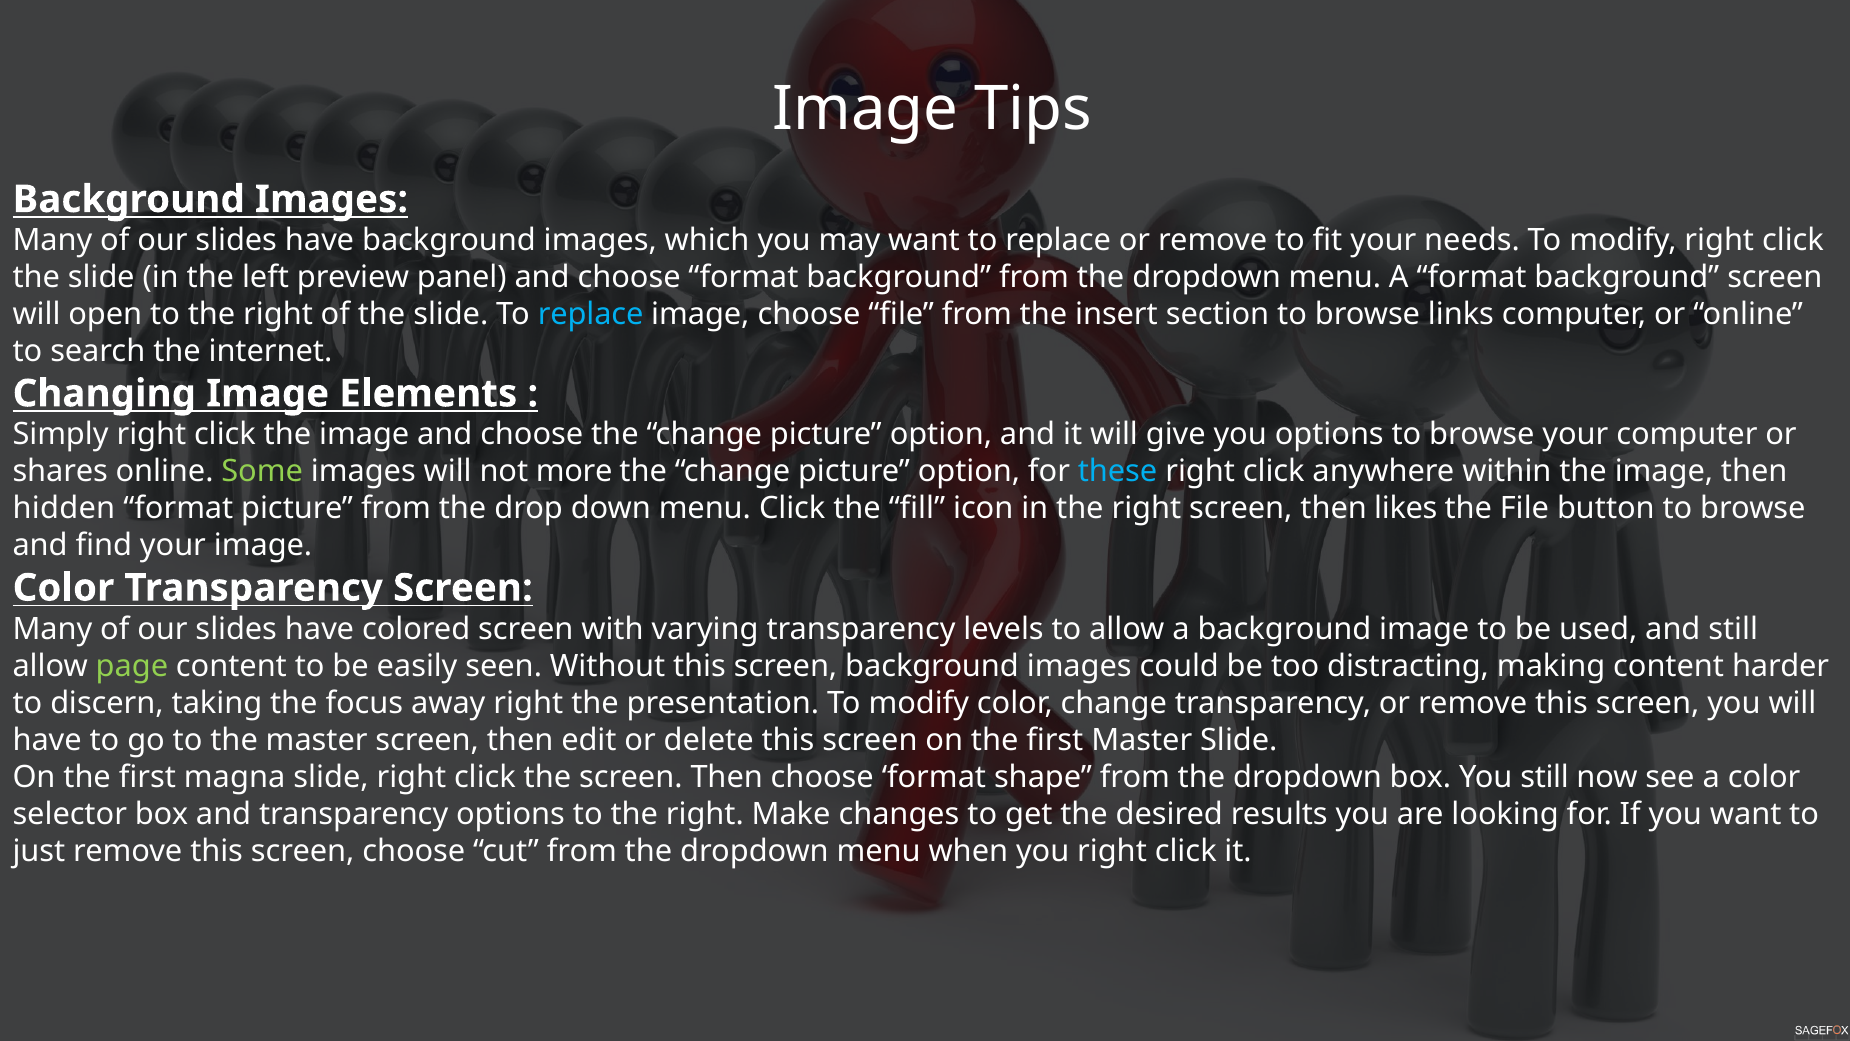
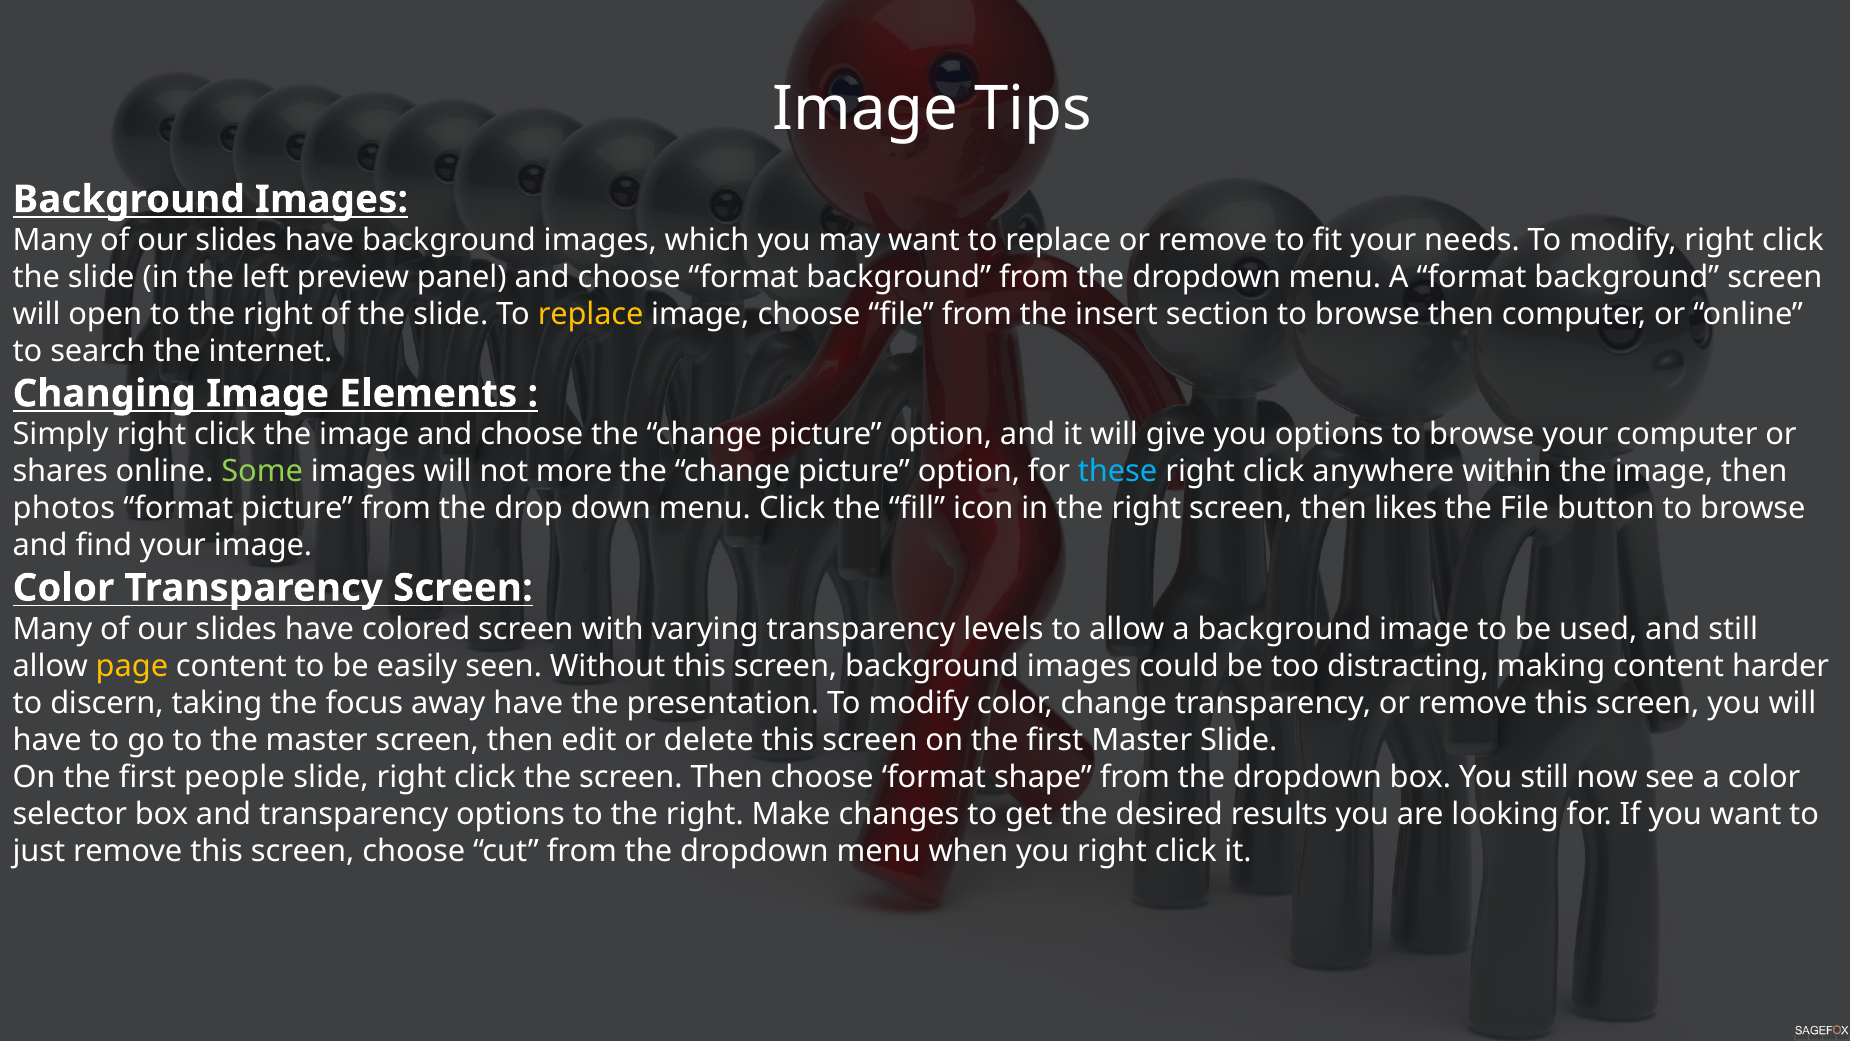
replace colour: light blue -> yellow (591, 314)
browse links: links -> then (1461, 314)
hidden: hidden -> photos (64, 509)
page colour: light green -> yellow (132, 666)
away right: right -> have (528, 703)
magna: magna -> people (235, 777)
